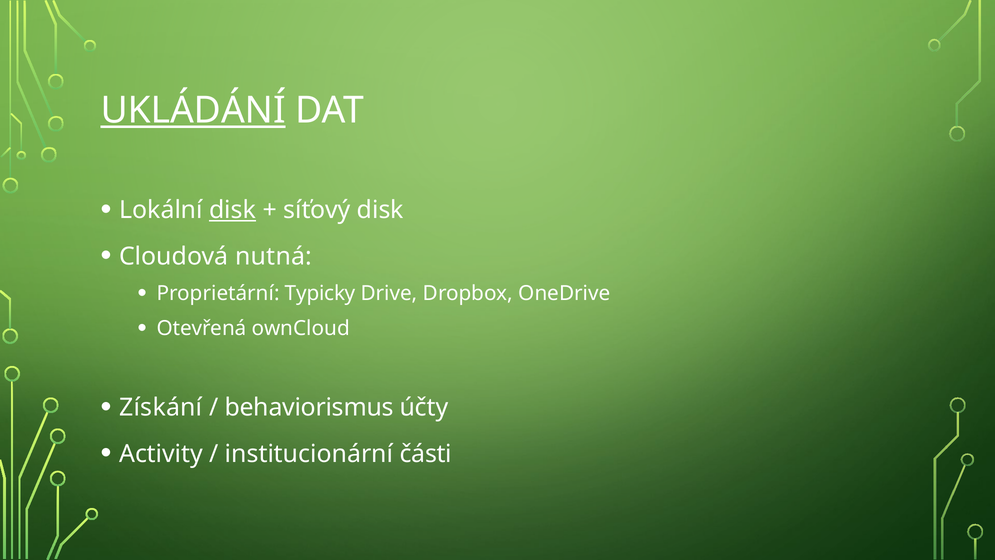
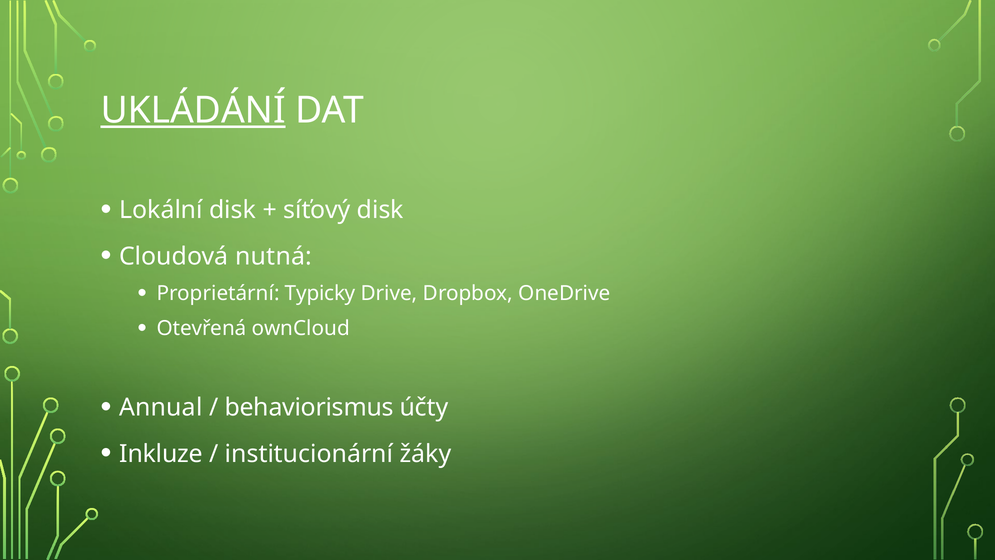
disk underline: present -> none (233, 210)
Získání: Získání -> Annual (161, 407)
Activity: Activity -> Inkluze (161, 454)
části: části -> žáky (426, 454)
